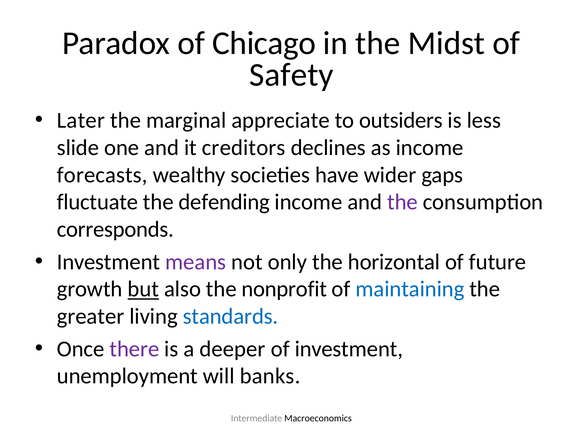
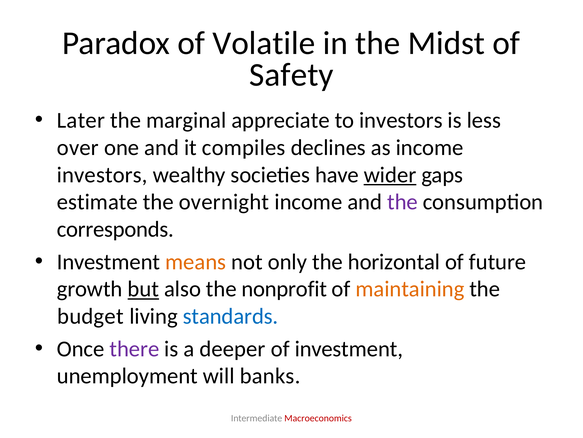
Chicago: Chicago -> Volatile (264, 43)
to outsiders: outsiders -> investors (401, 120)
slide: slide -> over (78, 147)
creditors: creditors -> compiles (244, 147)
forecasts: forecasts -> investors (102, 175)
wider underline: none -> present (390, 175)
fluctuate: fluctuate -> estimate (97, 202)
defending: defending -> overnight (224, 202)
means colour: purple -> orange (196, 261)
maintaining colour: blue -> orange (410, 289)
greater: greater -> budget (90, 316)
Macroeconomics colour: black -> red (318, 417)
